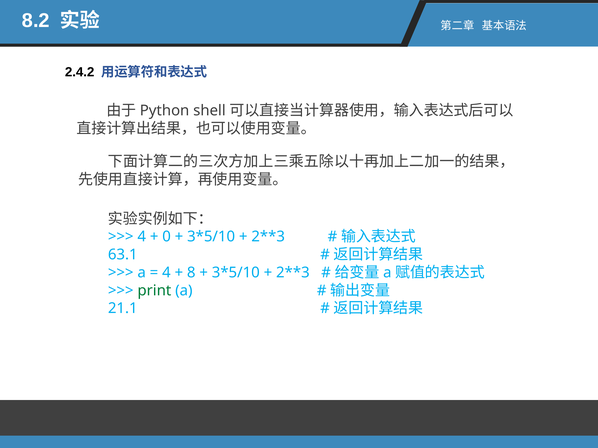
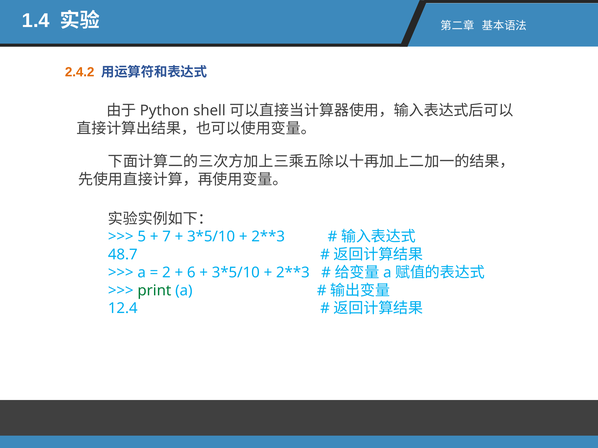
8.2: 8.2 -> 1.4 (36, 20)
2.4.2 colour: black -> orange (80, 72)
4: 4 -> 5 (142, 237)
0: 0 -> 7 (167, 237)
63.1: 63.1 -> 48.7 (123, 255)
4: 4 -> 2 (166, 273)
8: 8 -> 6 (191, 273)
21.1: 21.1 -> 12.4 (123, 309)
